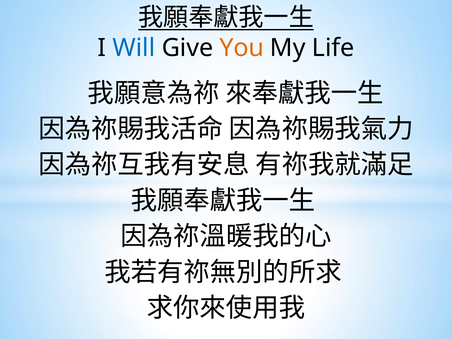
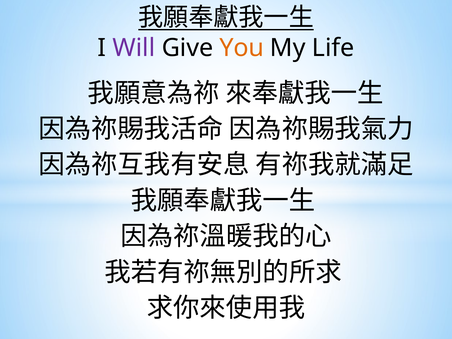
Will colour: blue -> purple (134, 48)
